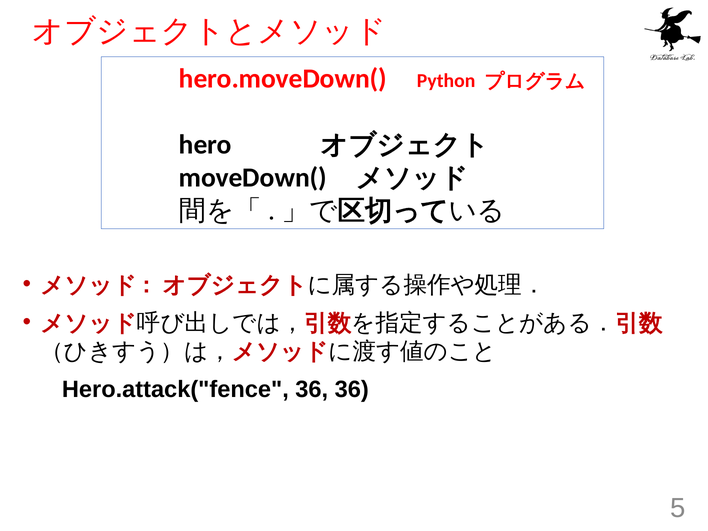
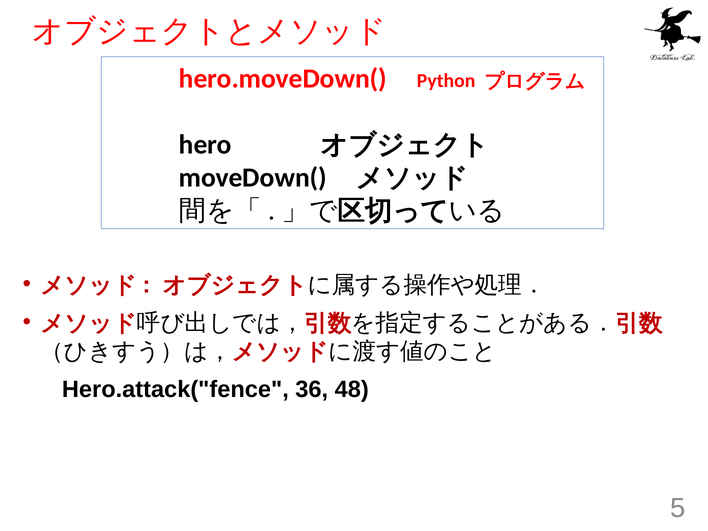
36 36: 36 -> 48 (352, 389)
